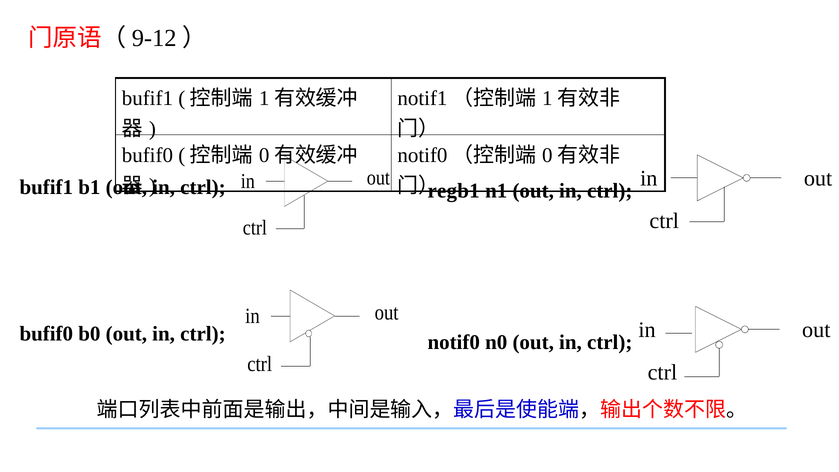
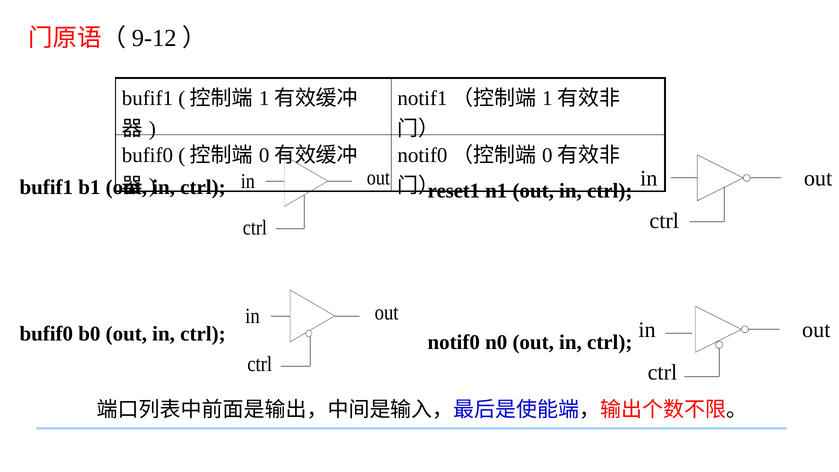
regb1: regb1 -> reset1 (454, 191)
